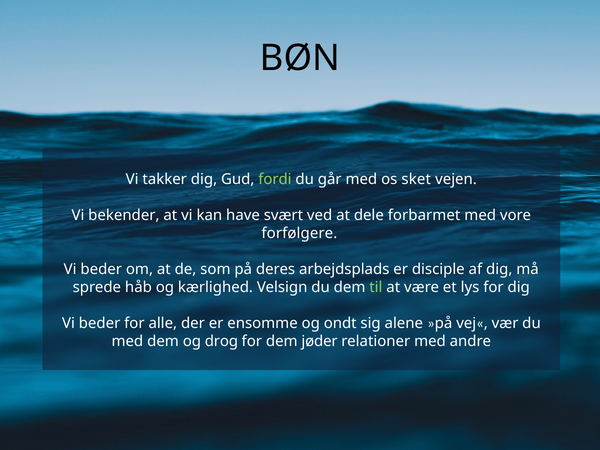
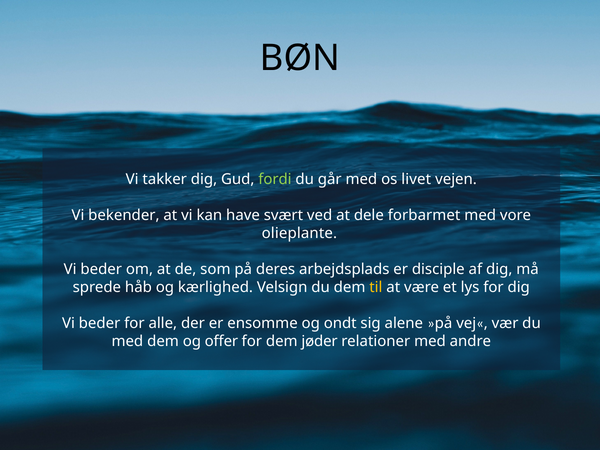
sket: sket -> livet (416, 179)
forfølgere: forfølgere -> olieplante (299, 233)
til colour: light green -> yellow (376, 287)
drog: drog -> offer (221, 341)
